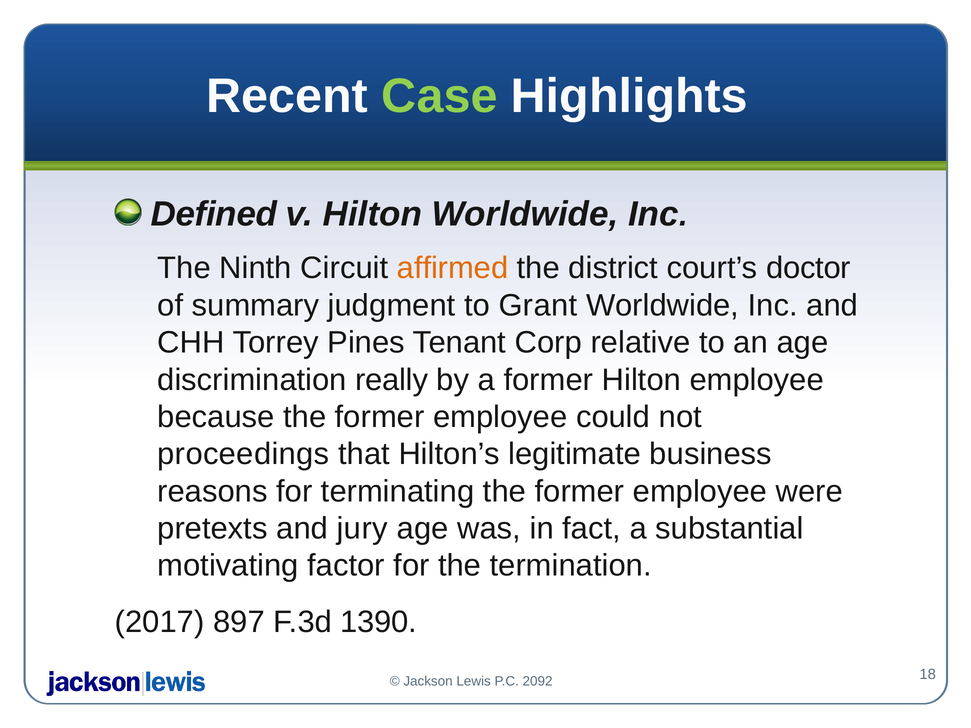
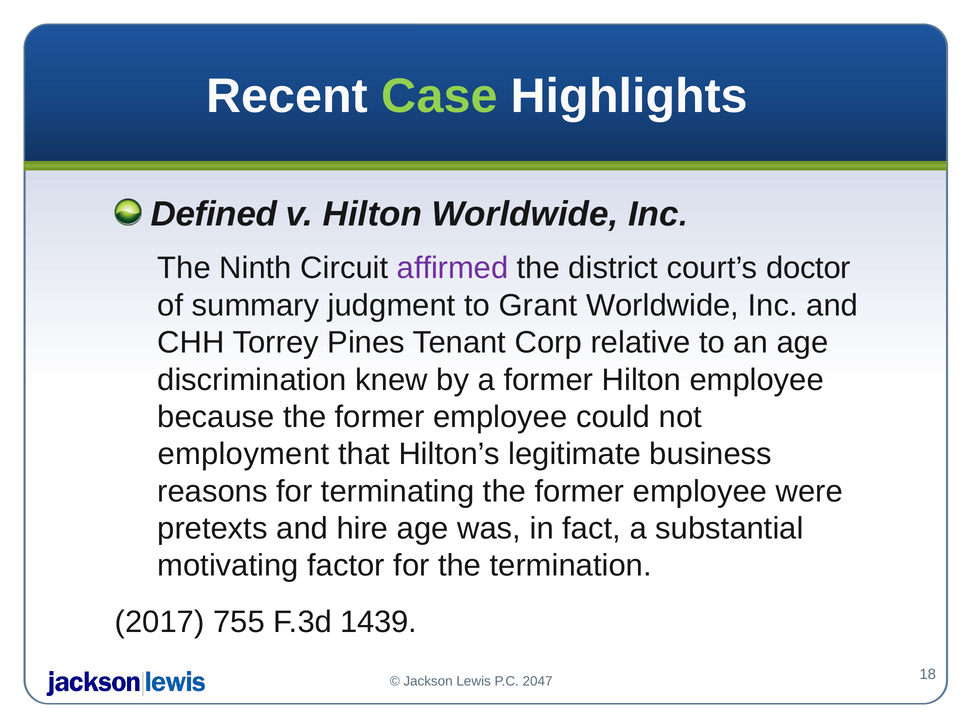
affirmed colour: orange -> purple (453, 268)
really: really -> knew (392, 380)
proceedings: proceedings -> employment (243, 454)
jury: jury -> hire (362, 529)
897: 897 -> 755 (239, 622)
1390: 1390 -> 1439 (378, 622)
2092: 2092 -> 2047 (538, 682)
